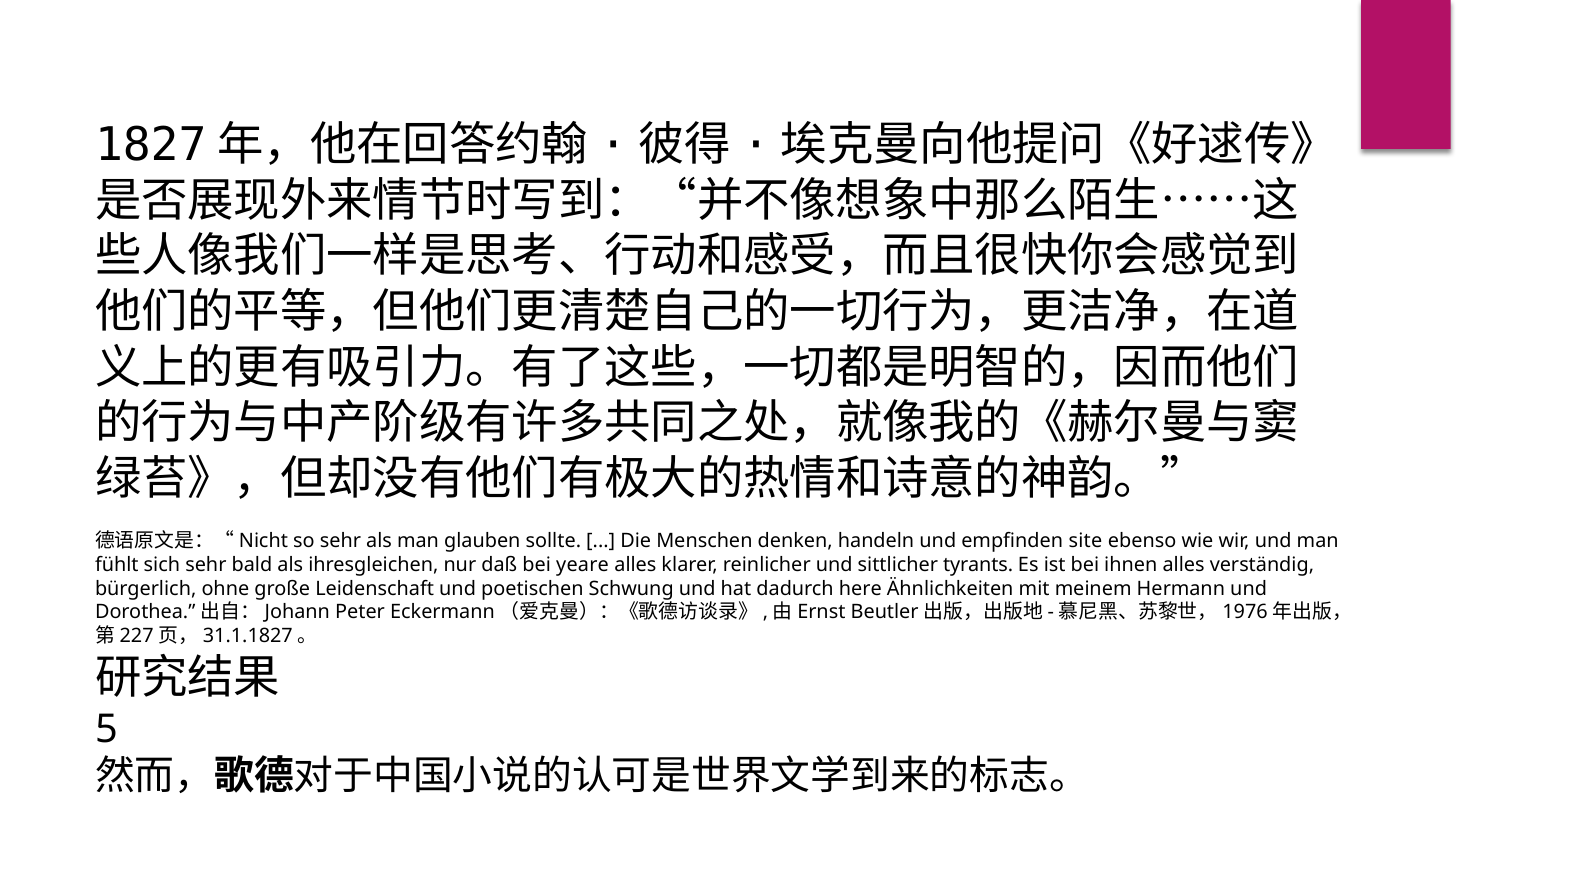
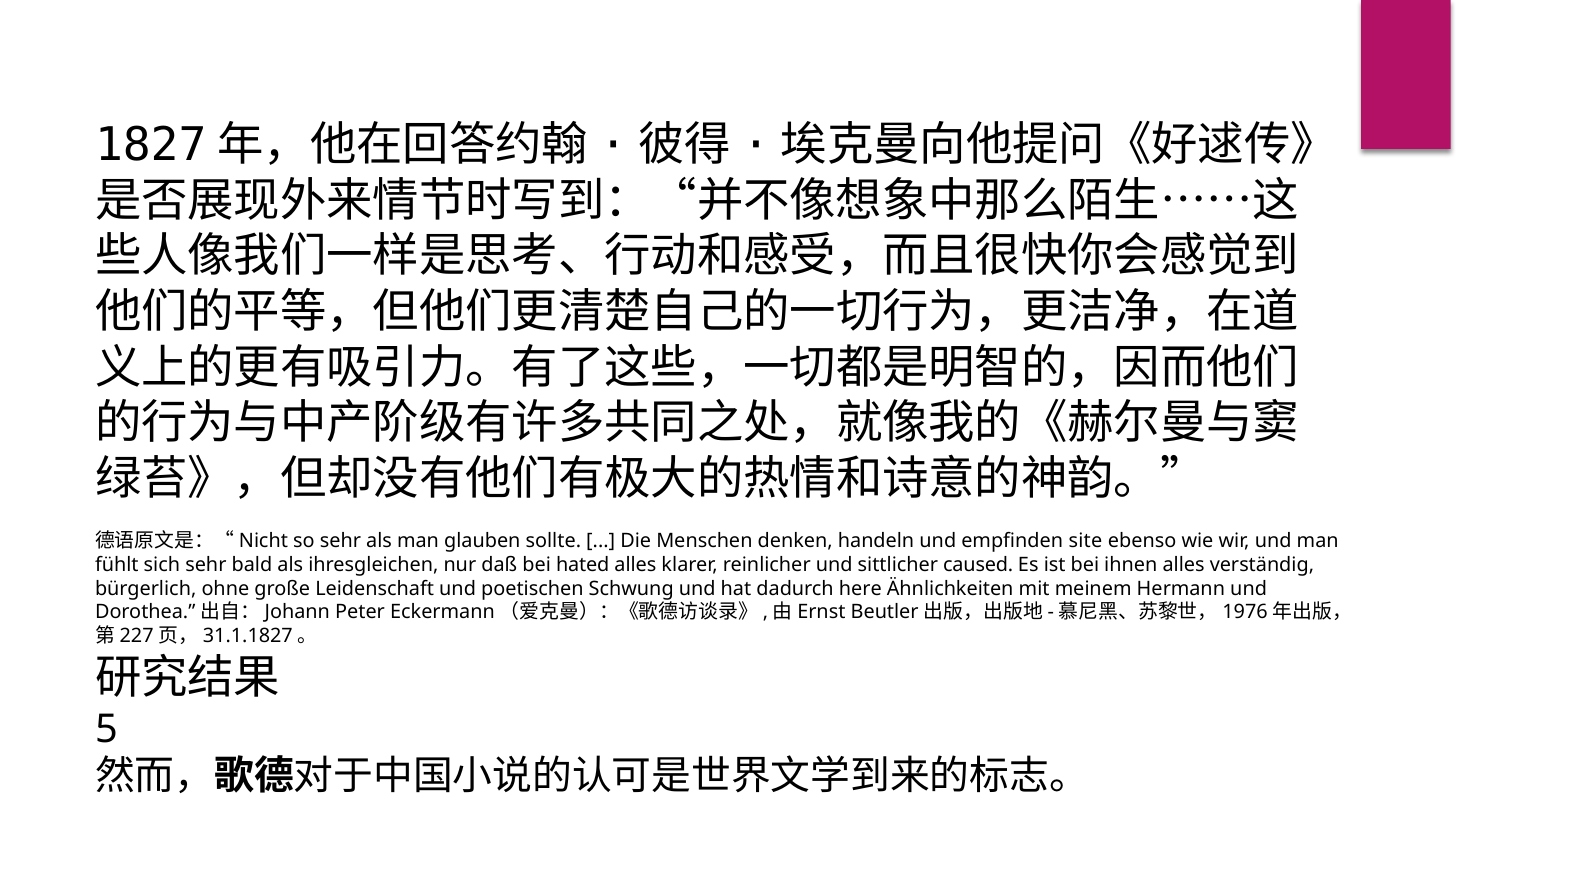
yeare: yeare -> hated (583, 565)
tyrants: tyrants -> caused (978, 565)
